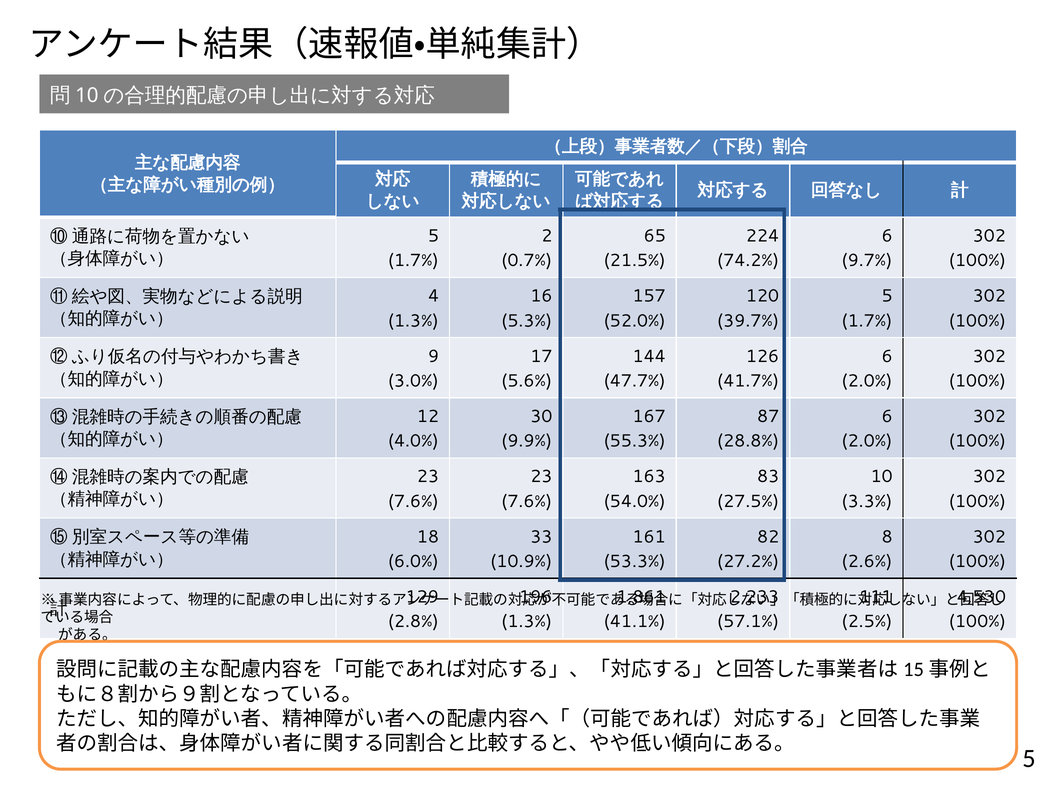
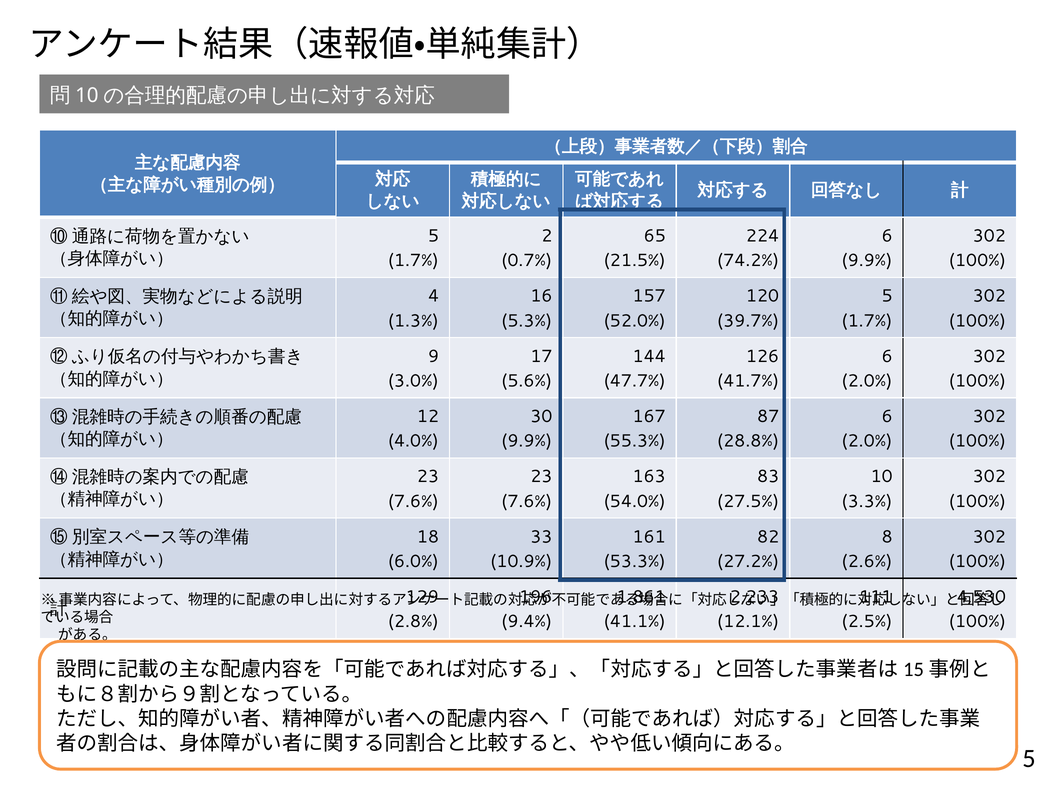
9.7%: 9.7% -> 9.9% (867, 261)
1.3%: 1.3% -> 9.4% (527, 621)
57.1%: 57.1% -> 12.1% (748, 621)
